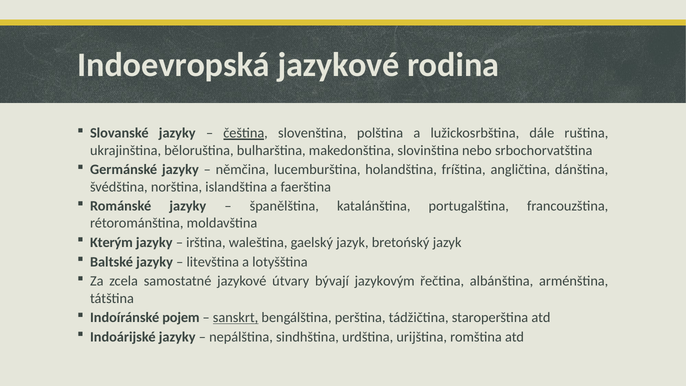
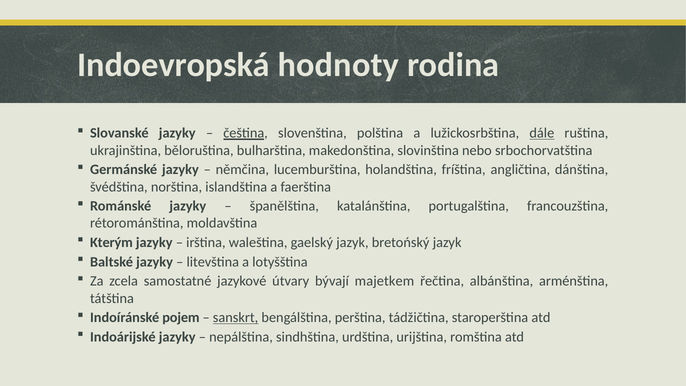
Indoevropská jazykové: jazykové -> hodnoty (338, 65)
dále underline: none -> present (542, 133)
jazykovým: jazykovým -> majetkem (384, 281)
